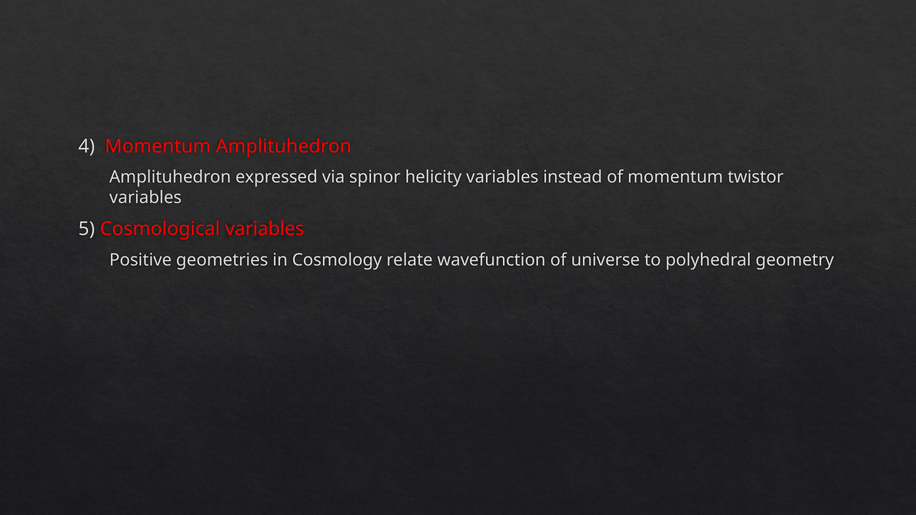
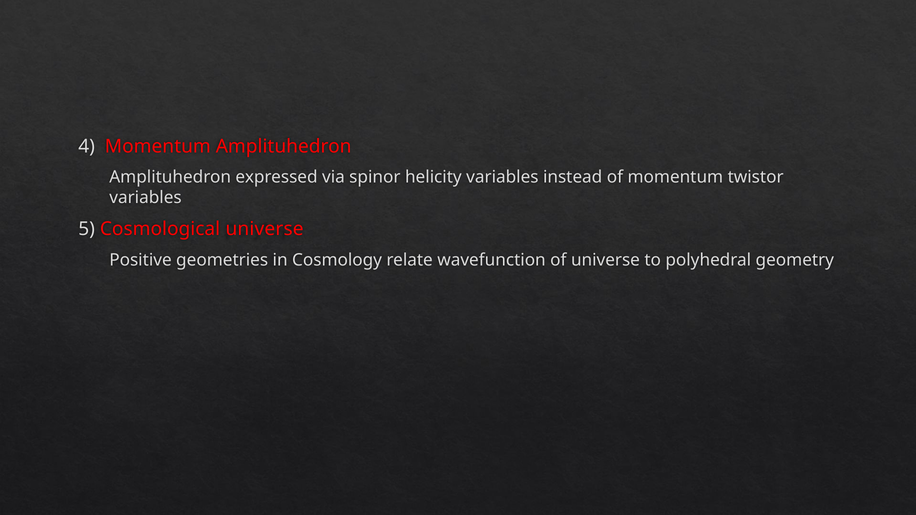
Cosmological variables: variables -> universe (265, 229)
